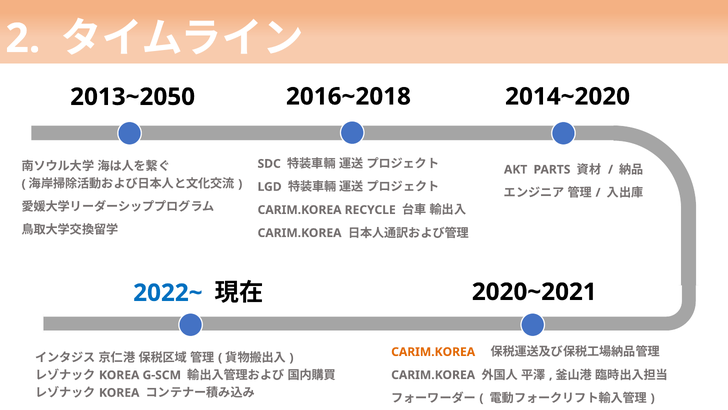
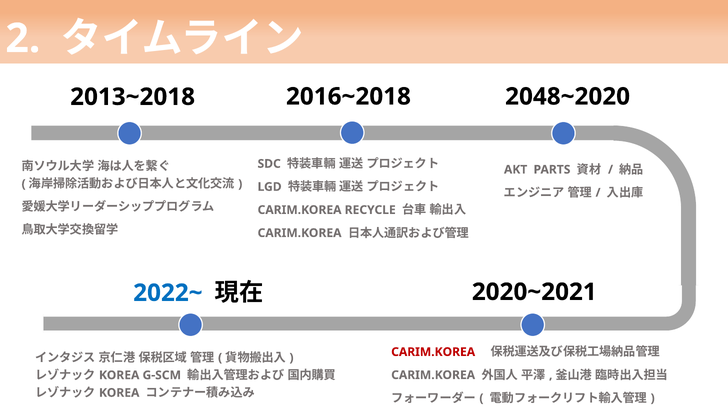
2013~2050: 2013~2050 -> 2013~2018 (133, 97)
2014~2020: 2014~2020 -> 2048~2020 (568, 96)
CARIM.KOREA colour: orange -> red (433, 352)
